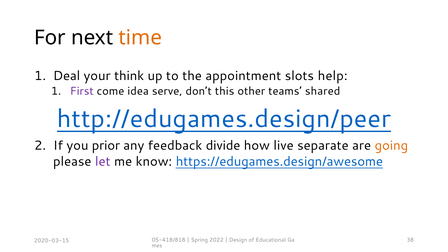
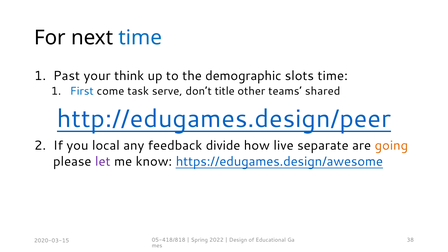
time colour: orange -> blue (140, 38)
Deal: Deal -> Past (67, 76)
appointment: appointment -> demographic (243, 76)
slots help: help -> time (333, 76)
First colour: purple -> blue (82, 91)
idea: idea -> task (138, 91)
this: this -> title (225, 91)
prior: prior -> local (106, 146)
